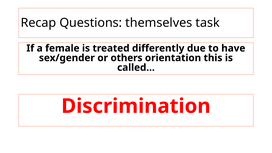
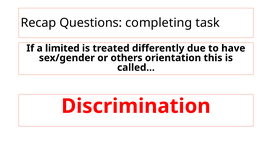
themselves: themselves -> completing (159, 23)
female: female -> limited (62, 48)
